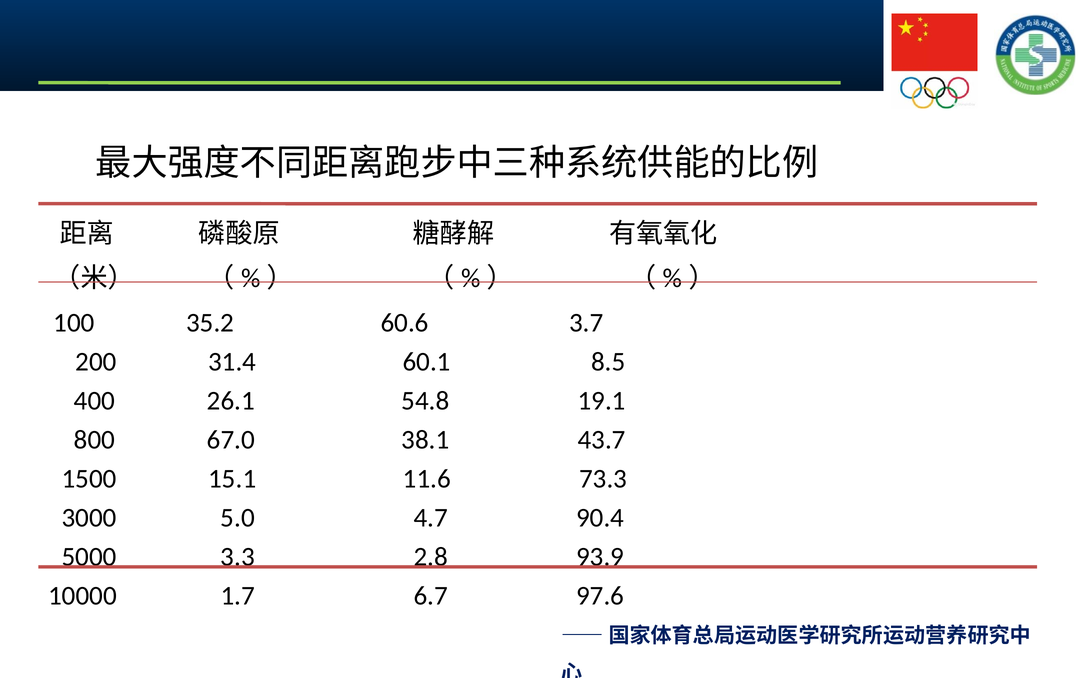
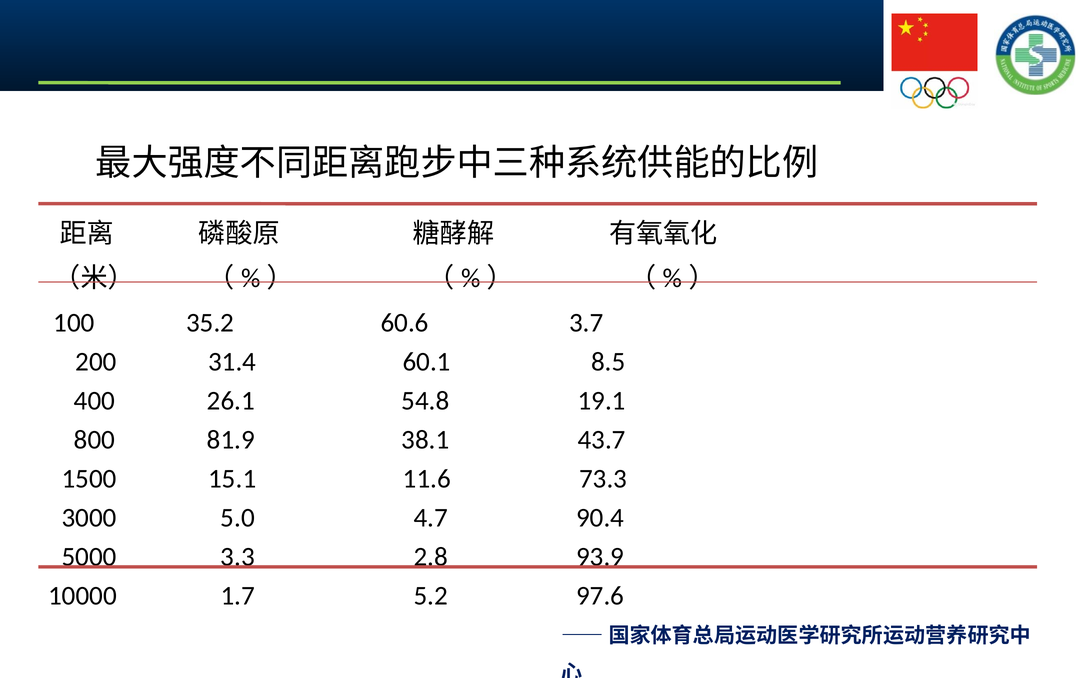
67.0: 67.0 -> 81.9 (231, 439)
6.7: 6.7 -> 5.2 (431, 595)
